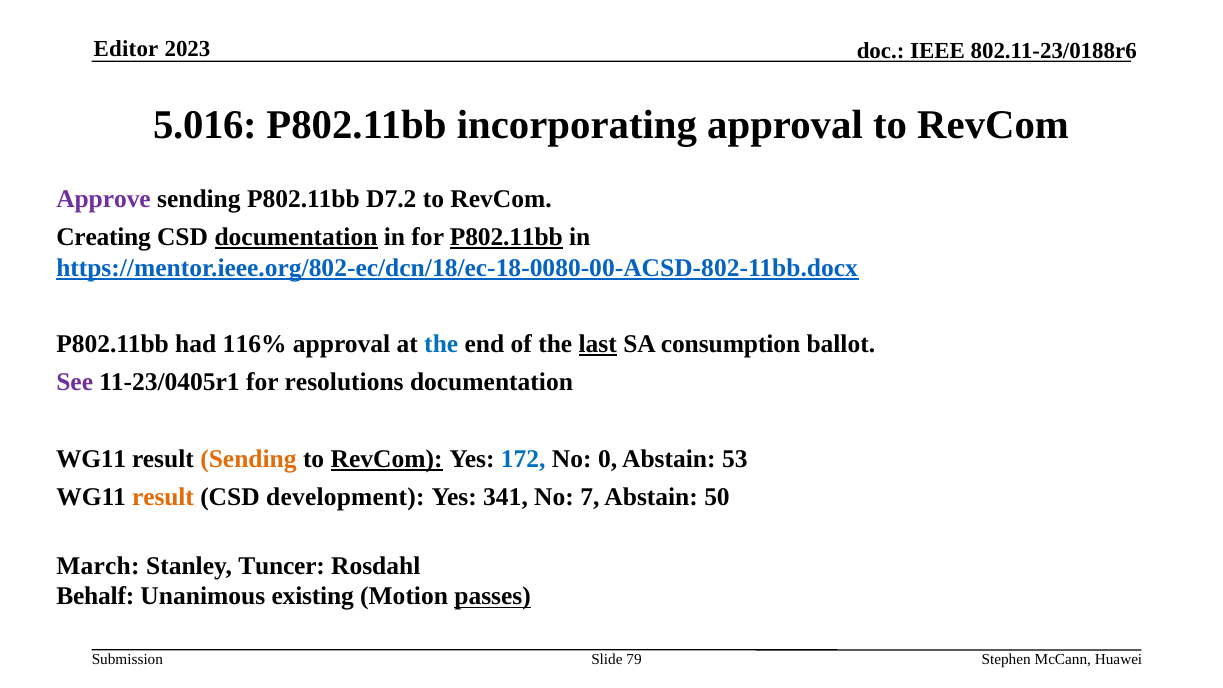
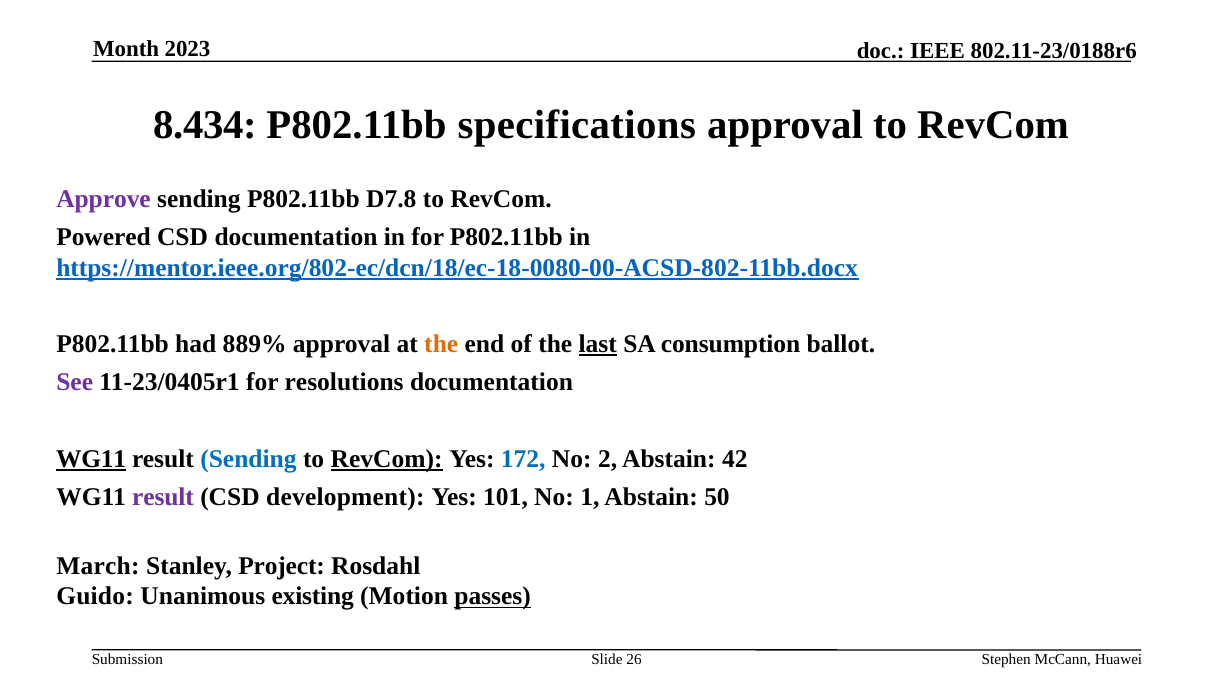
Editor: Editor -> Month (126, 49)
5.016: 5.016 -> 8.434 (205, 125)
incorporating: incorporating -> specifications (577, 125)
D7.2: D7.2 -> D7.8 (391, 199)
Creating: Creating -> Powered (104, 237)
documentation underline: present -> none (296, 237)
P802.11bb underline: present -> none (506, 237)
116%: 116% -> 889% (255, 344)
the colour: blue -> orange (441, 344)
WG11 underline: none -> present (91, 459)
Sending colour: orange -> blue (248, 459)
0: 0 -> 2 (608, 459)
53: 53 -> 42 (735, 459)
result colour: orange -> purple (163, 497)
341: 341 -> 101 (506, 497)
7: 7 -> 1 (590, 497)
Tuncer: Tuncer -> Project (282, 566)
Behalf: Behalf -> Guido (95, 596)
79: 79 -> 26 (634, 660)
